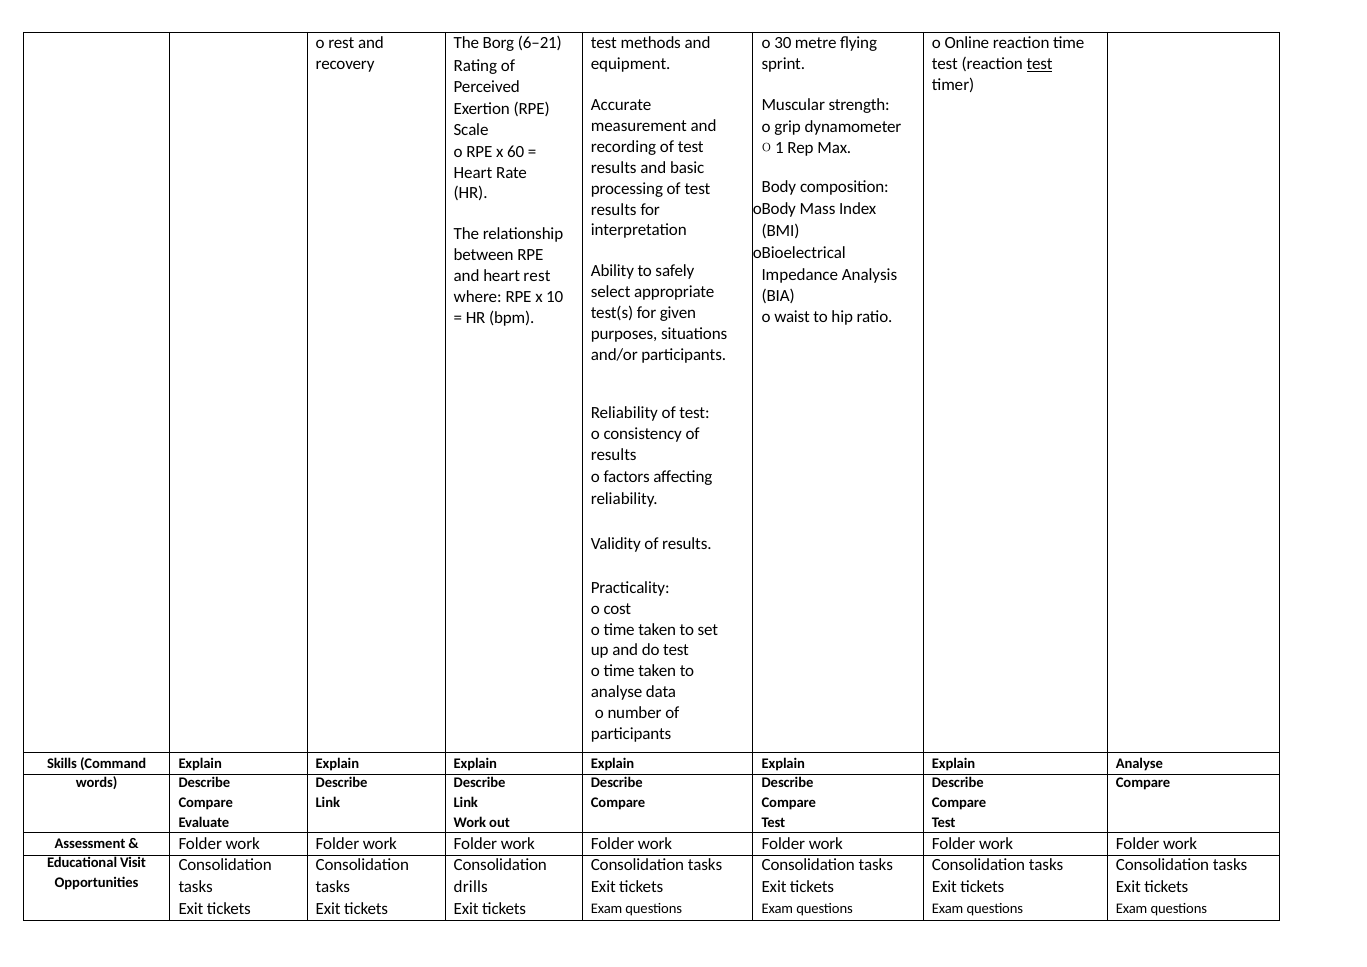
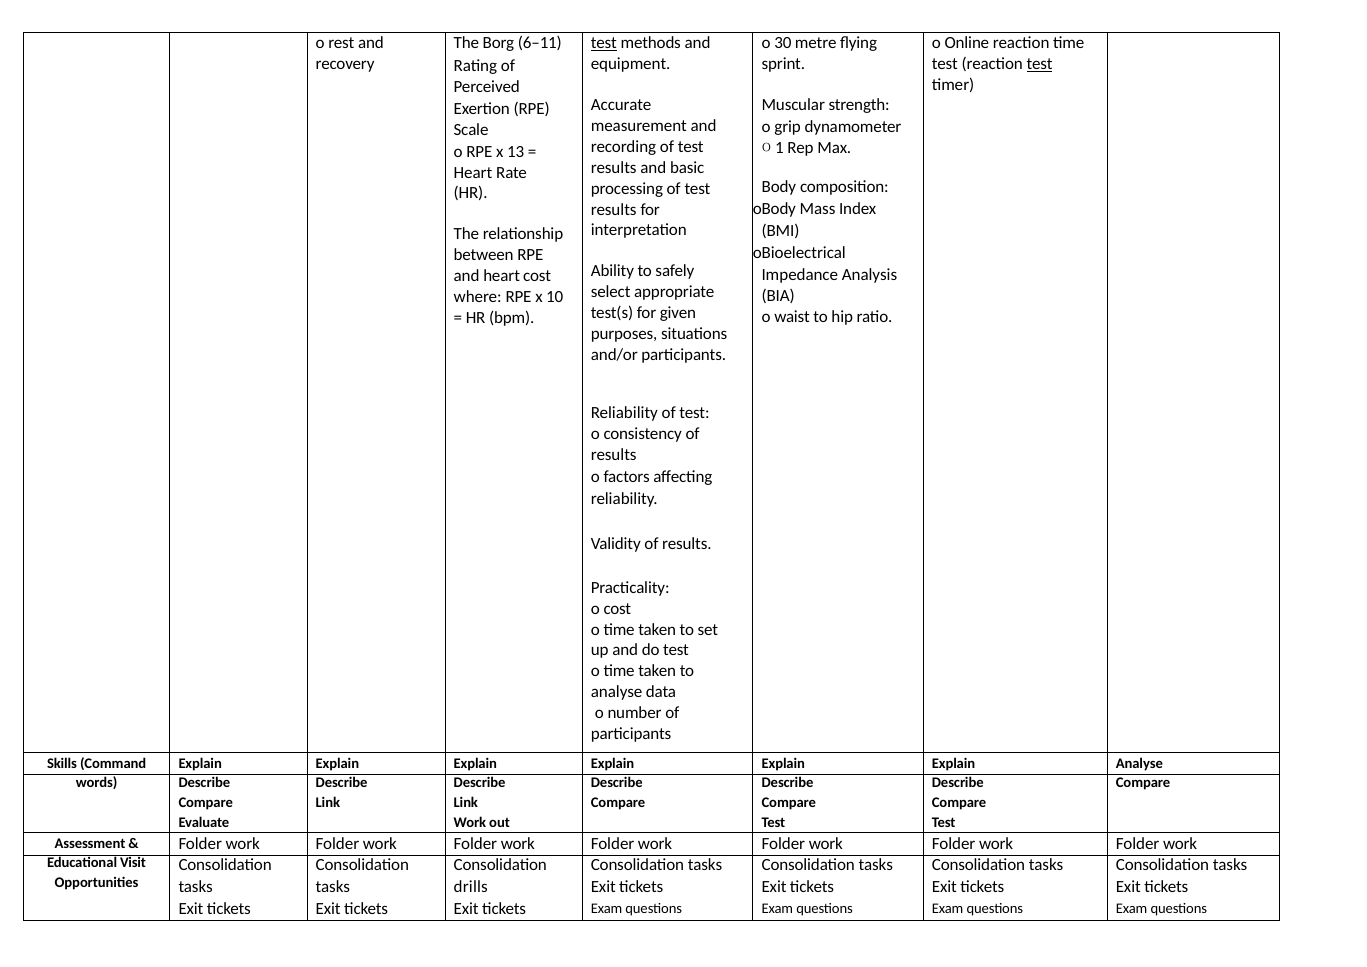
6–21: 6–21 -> 6–11 (540, 43)
test underline: none -> present (604, 43)
60: 60 -> 13 (516, 151)
heart rest: rest -> cost (537, 276)
